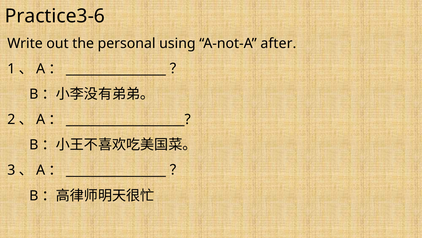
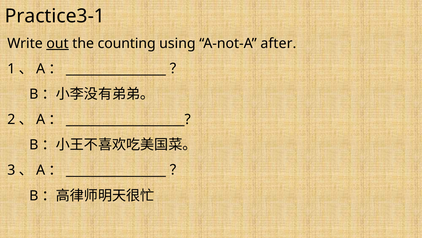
Practice3-6: Practice3-6 -> Practice3-1 (55, 16)
out underline: none -> present (57, 43)
personal: personal -> counting (127, 43)
